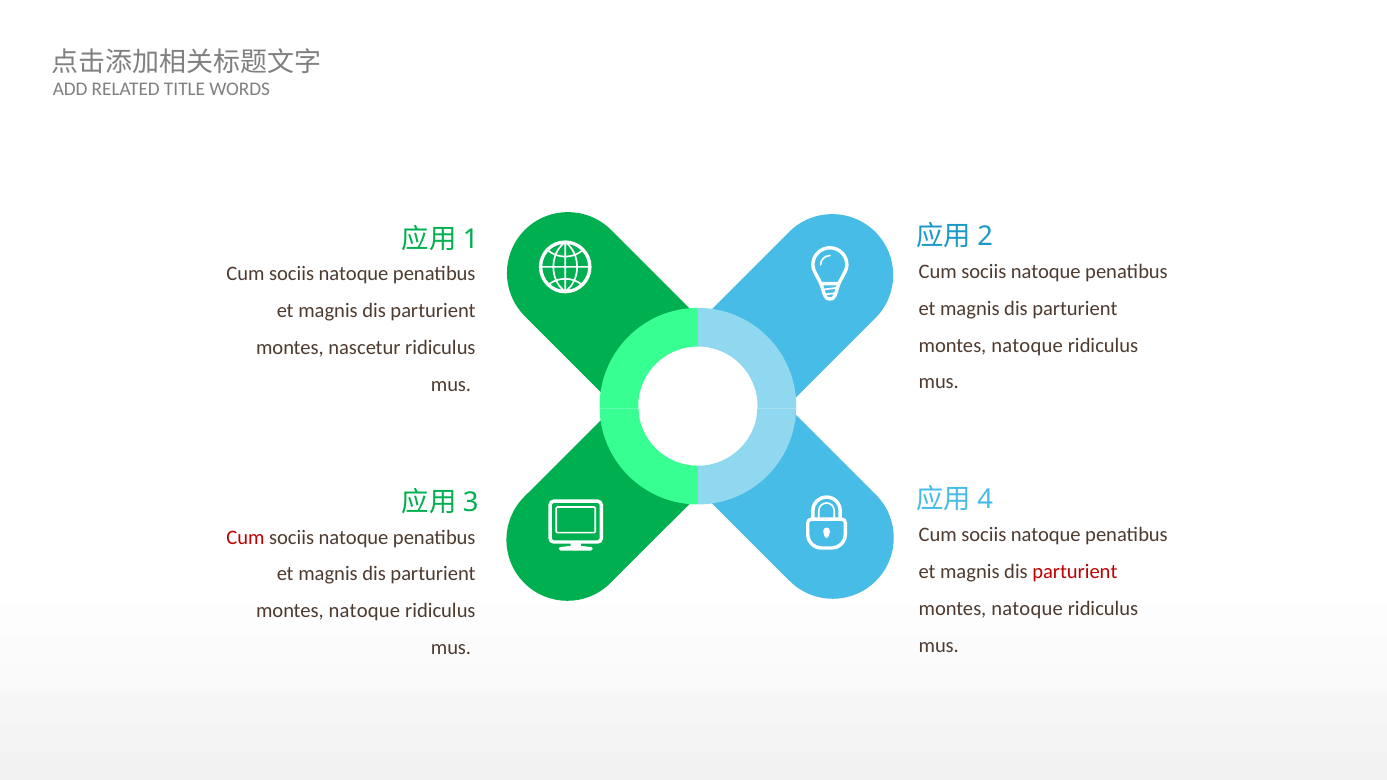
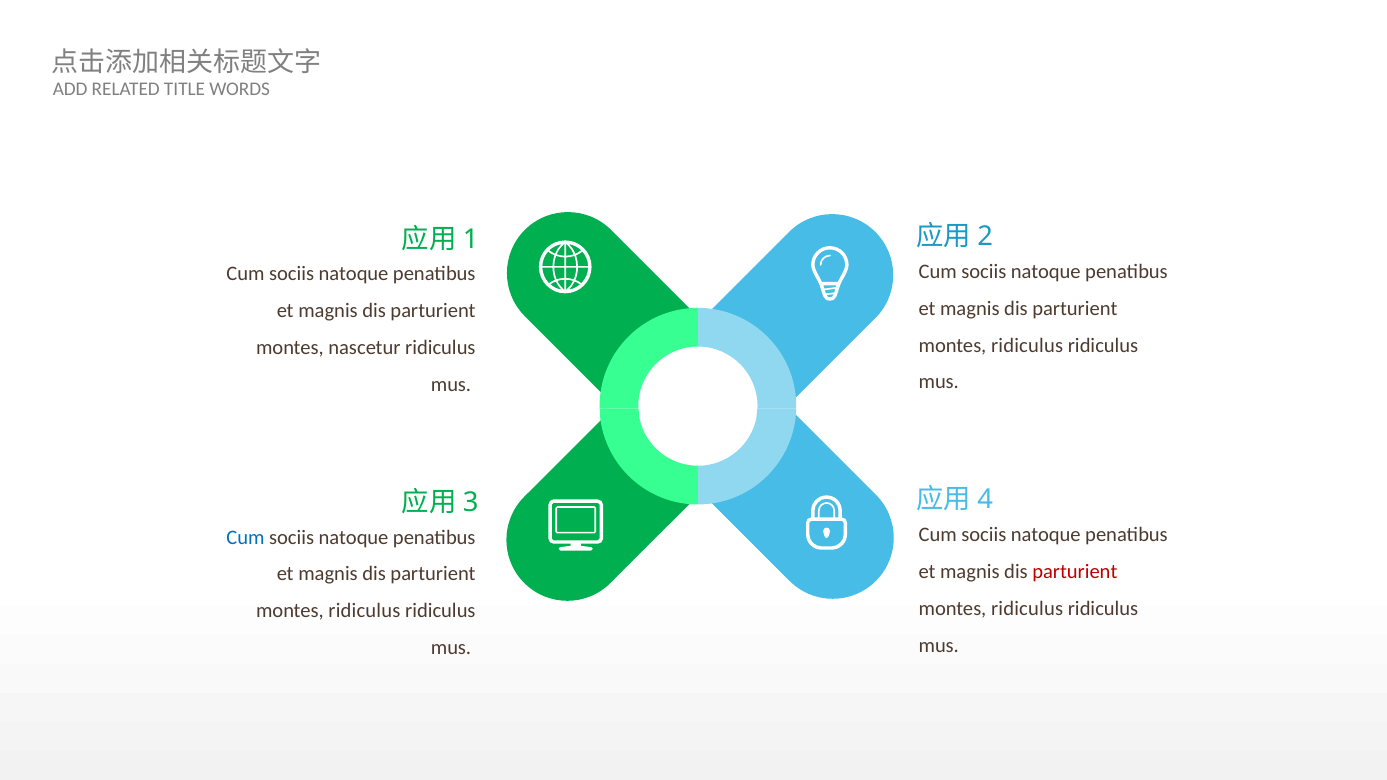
natoque: natoque -> ridiculus (1027, 345)
Cum colour: red -> blue (245, 537)
natoque: natoque -> ridiculus (1027, 609)
natoque: natoque -> ridiculus (364, 611)
